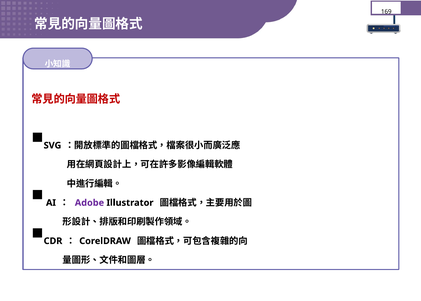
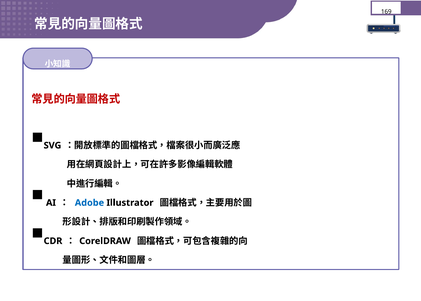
Adobe colour: purple -> blue (89, 203)
